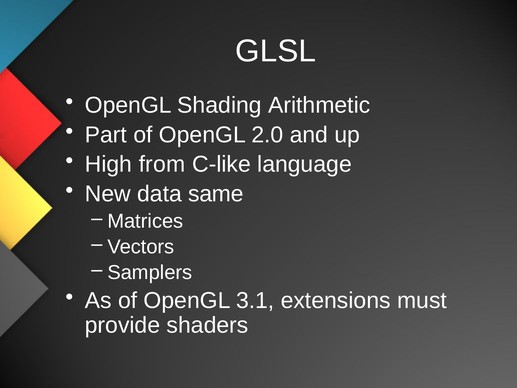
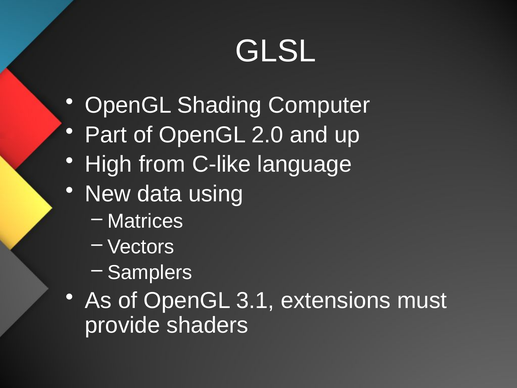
Arithmetic: Arithmetic -> Computer (319, 105)
same: same -> using (216, 194)
